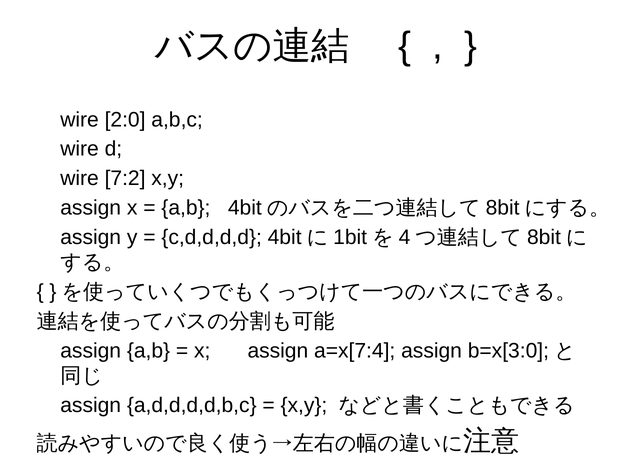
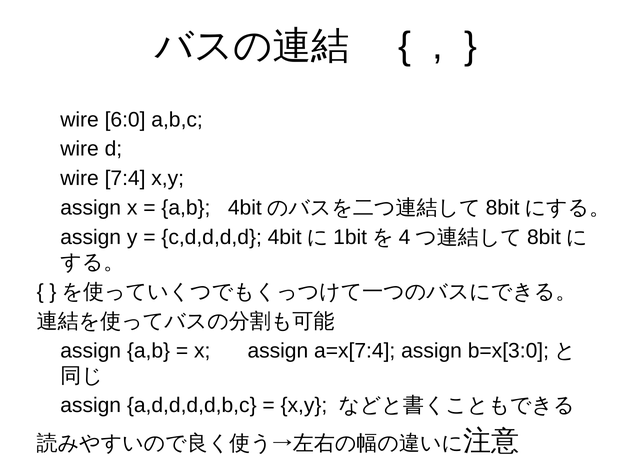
2:0: 2:0 -> 6:0 (125, 120)
7:2: 7:2 -> 7:4 (125, 179)
